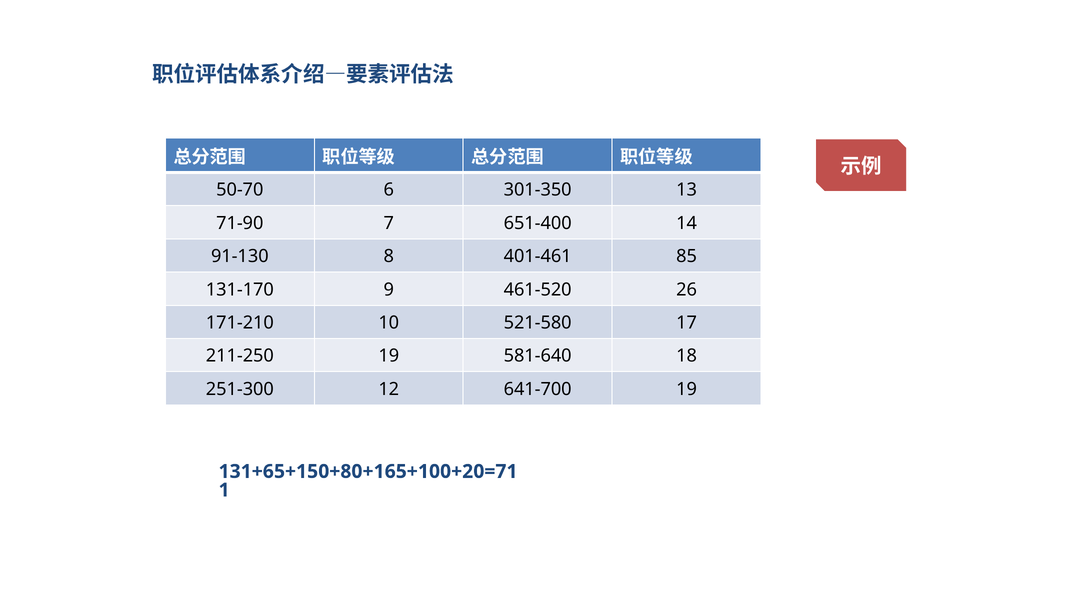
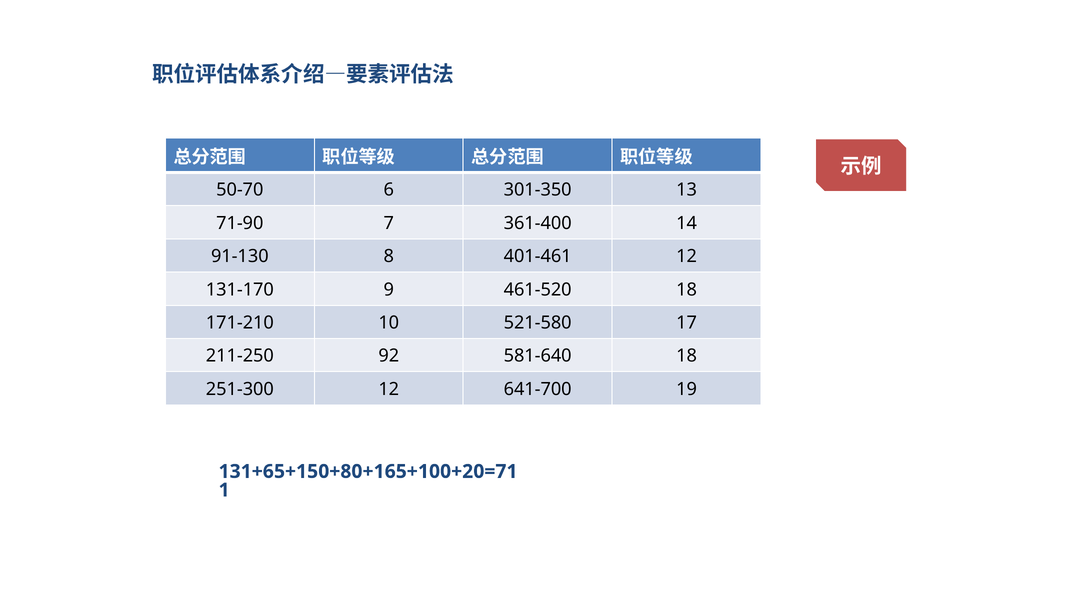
651-400: 651-400 -> 361-400 (538, 223)
401-461 85: 85 -> 12 (687, 256)
461-520 26: 26 -> 18 (687, 289)
211-250 19: 19 -> 92 (389, 356)
